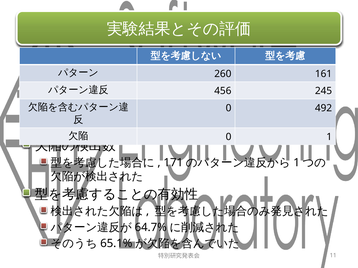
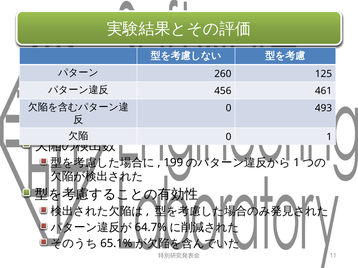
161: 161 -> 125 (324, 74)
245: 245 -> 461 (324, 91)
492: 492 -> 493 (324, 108)
171: 171 -> 199 (173, 163)
